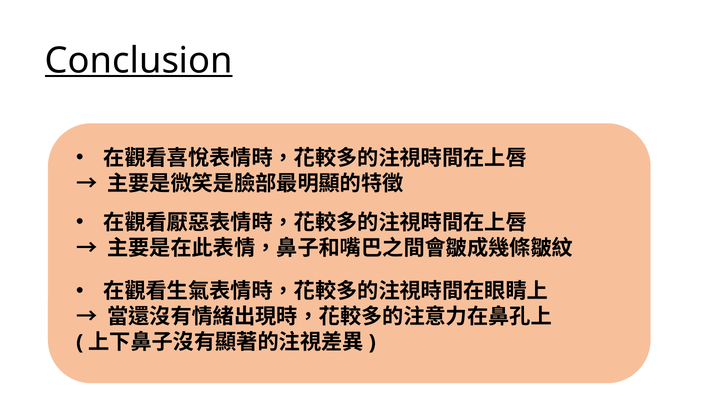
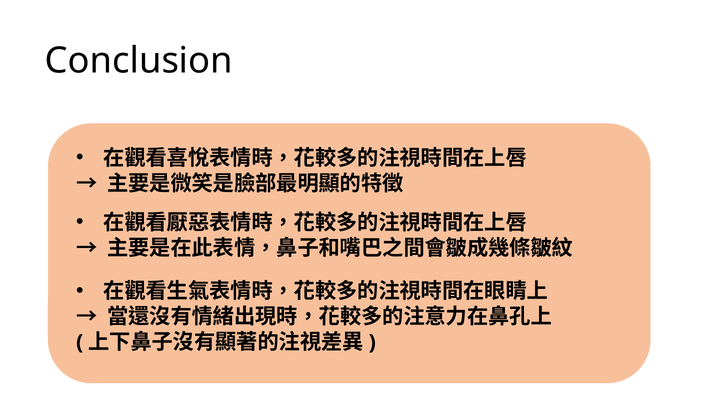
Conclusion underline: present -> none (139, 60)
